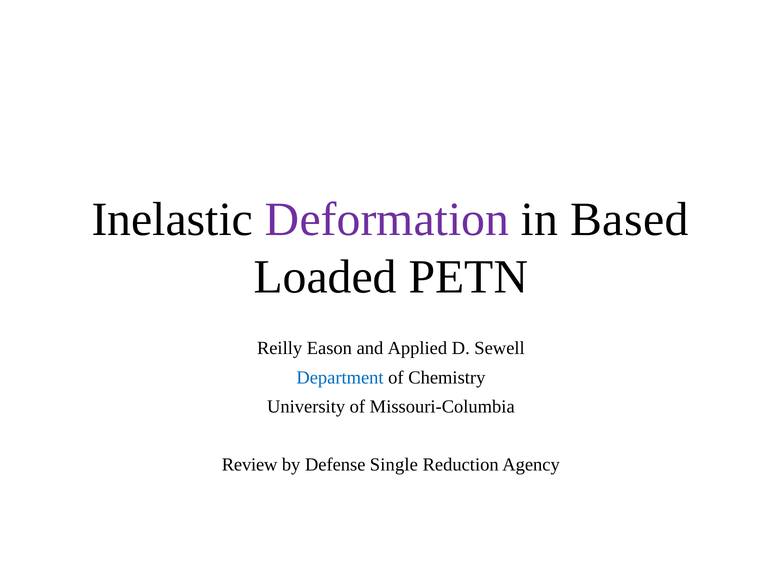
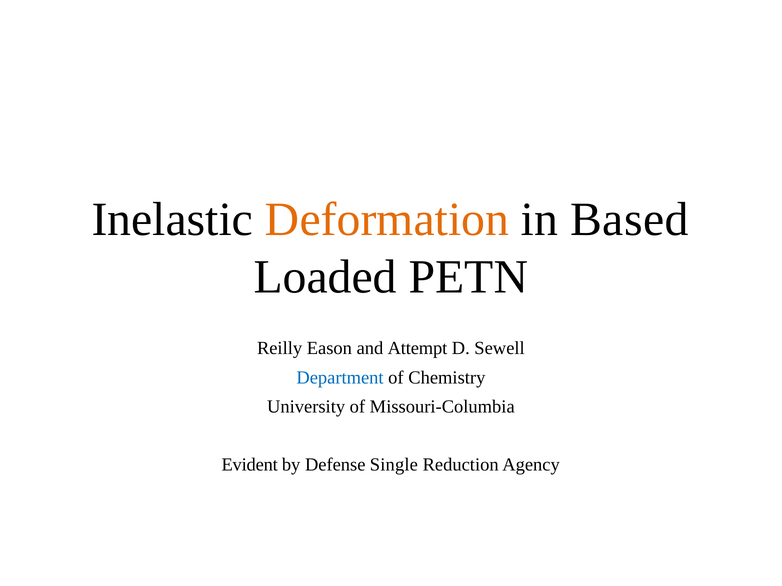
Deformation colour: purple -> orange (387, 220)
Applied: Applied -> Attempt (417, 349)
Review: Review -> Evident (250, 465)
